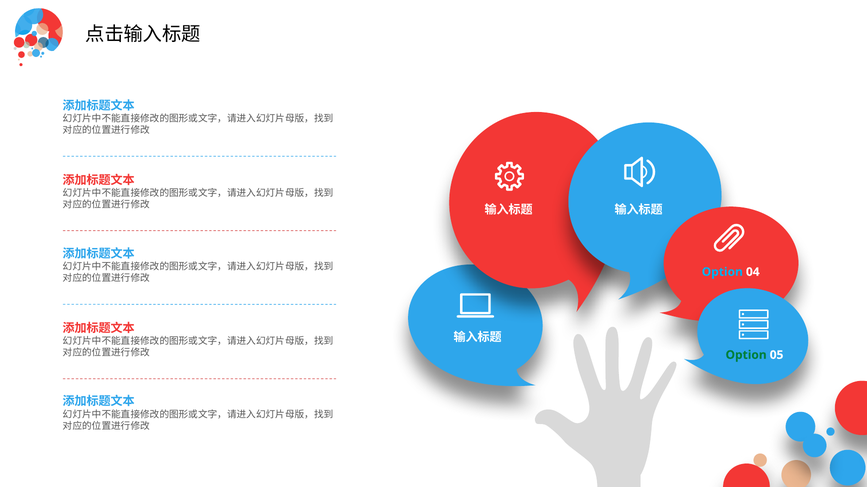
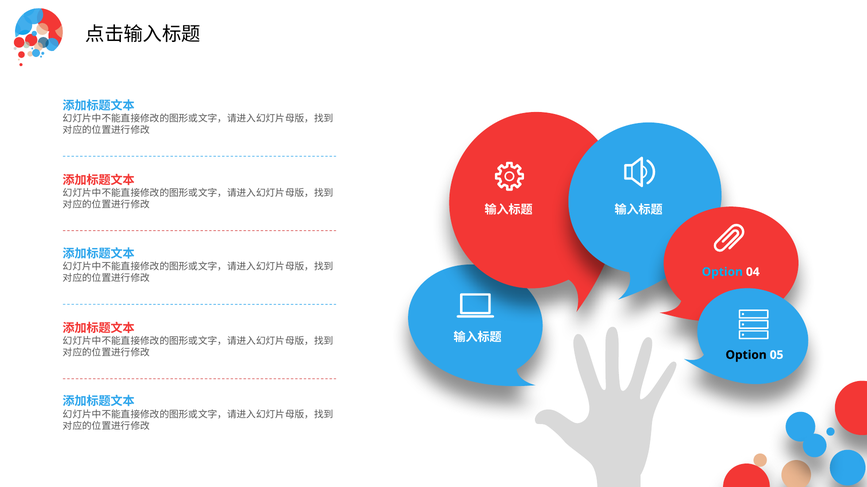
Option colour: green -> black (746, 355)
